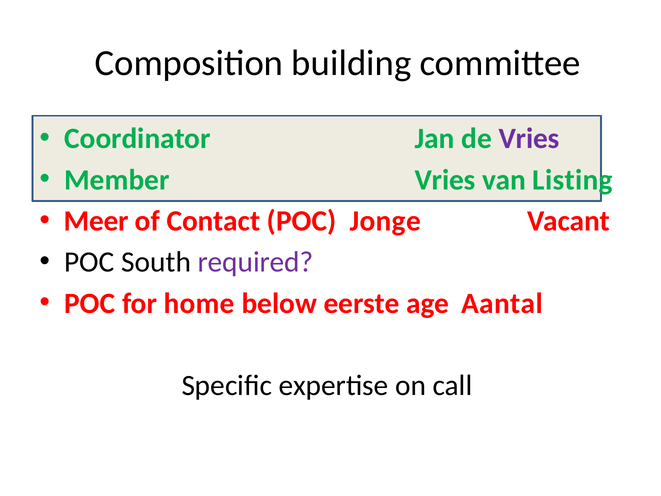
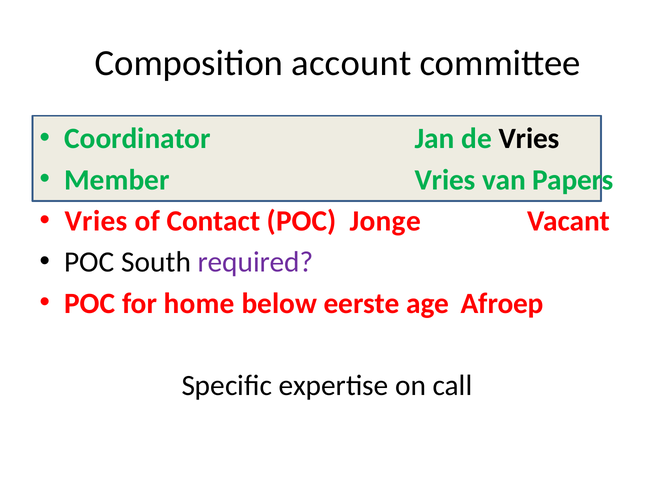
building: building -> account (351, 63)
Vries colour: purple -> black (529, 139)
Listing: Listing -> Papers (573, 180)
Meer: Meer -> Vries (96, 221)
Aantal: Aantal -> Afroep (502, 303)
